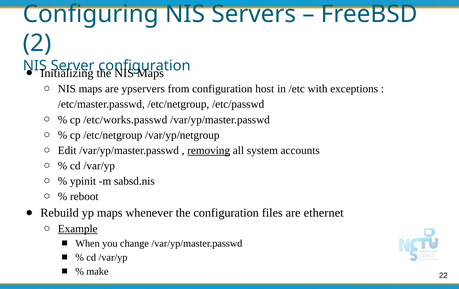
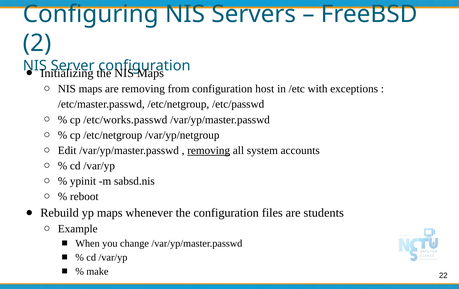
are ypservers: ypservers -> removing (143, 89)
ethernet: ethernet -> students (324, 213)
Example underline: present -> none (78, 229)
